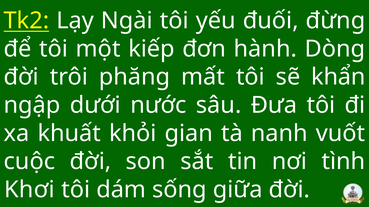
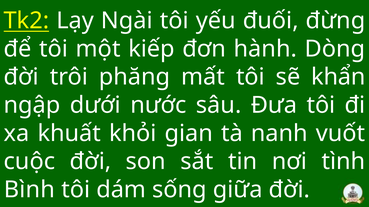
Khơi: Khơi -> Bình (29, 190)
